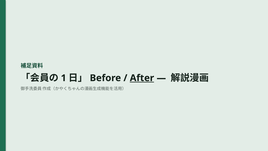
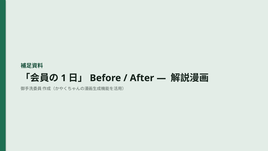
After underline: present -> none (142, 78)
